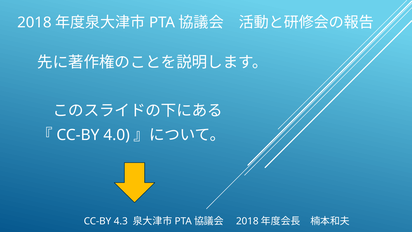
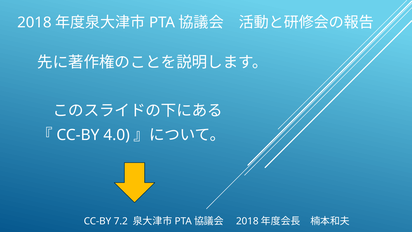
4.3: 4.3 -> 7.2 (121, 221)
